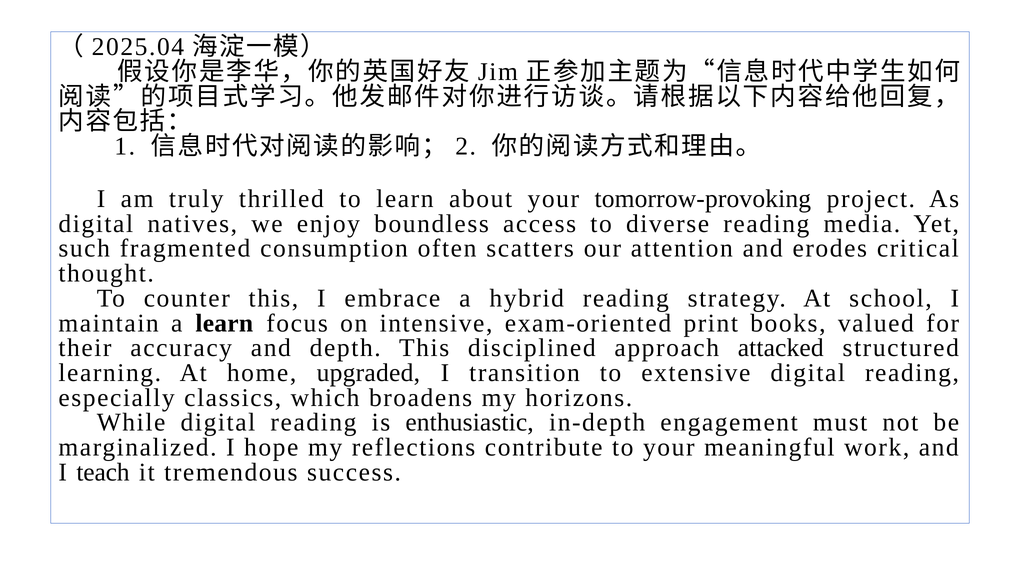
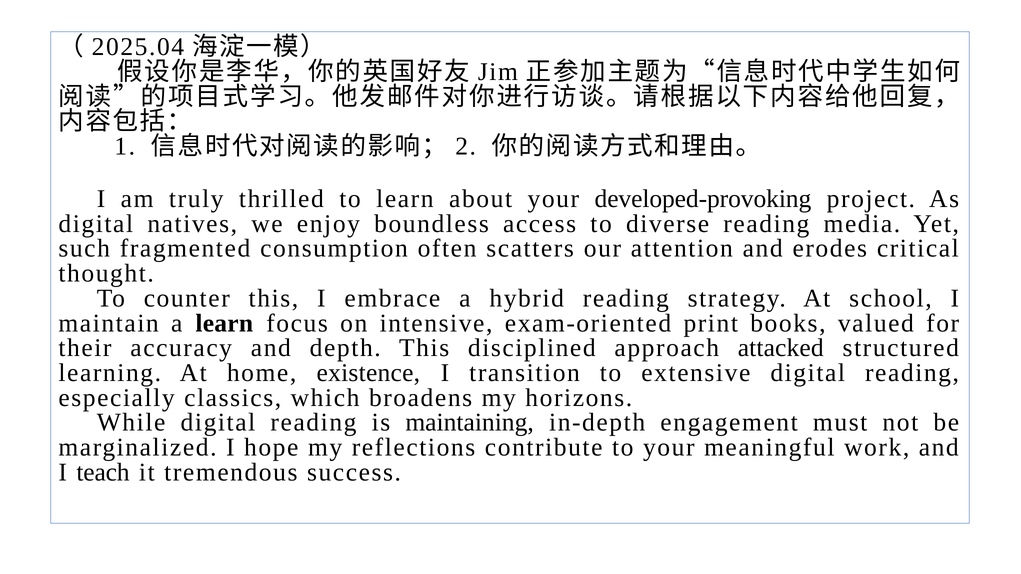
tomorrow-provoking: tomorrow-provoking -> developed-provoking (703, 199)
upgraded: upgraded -> existence (368, 373)
enthusiastic: enthusiastic -> maintaining (470, 423)
